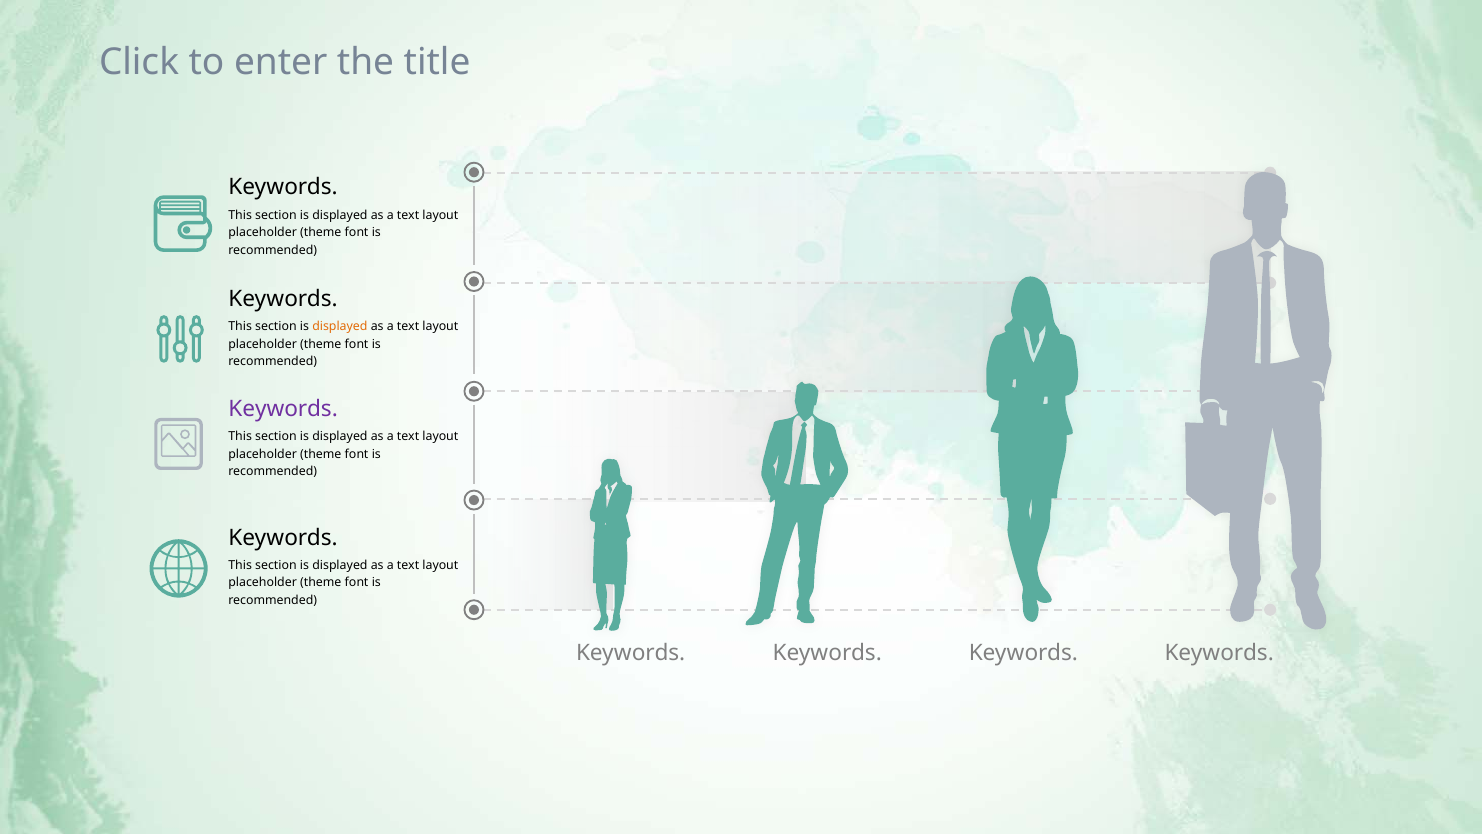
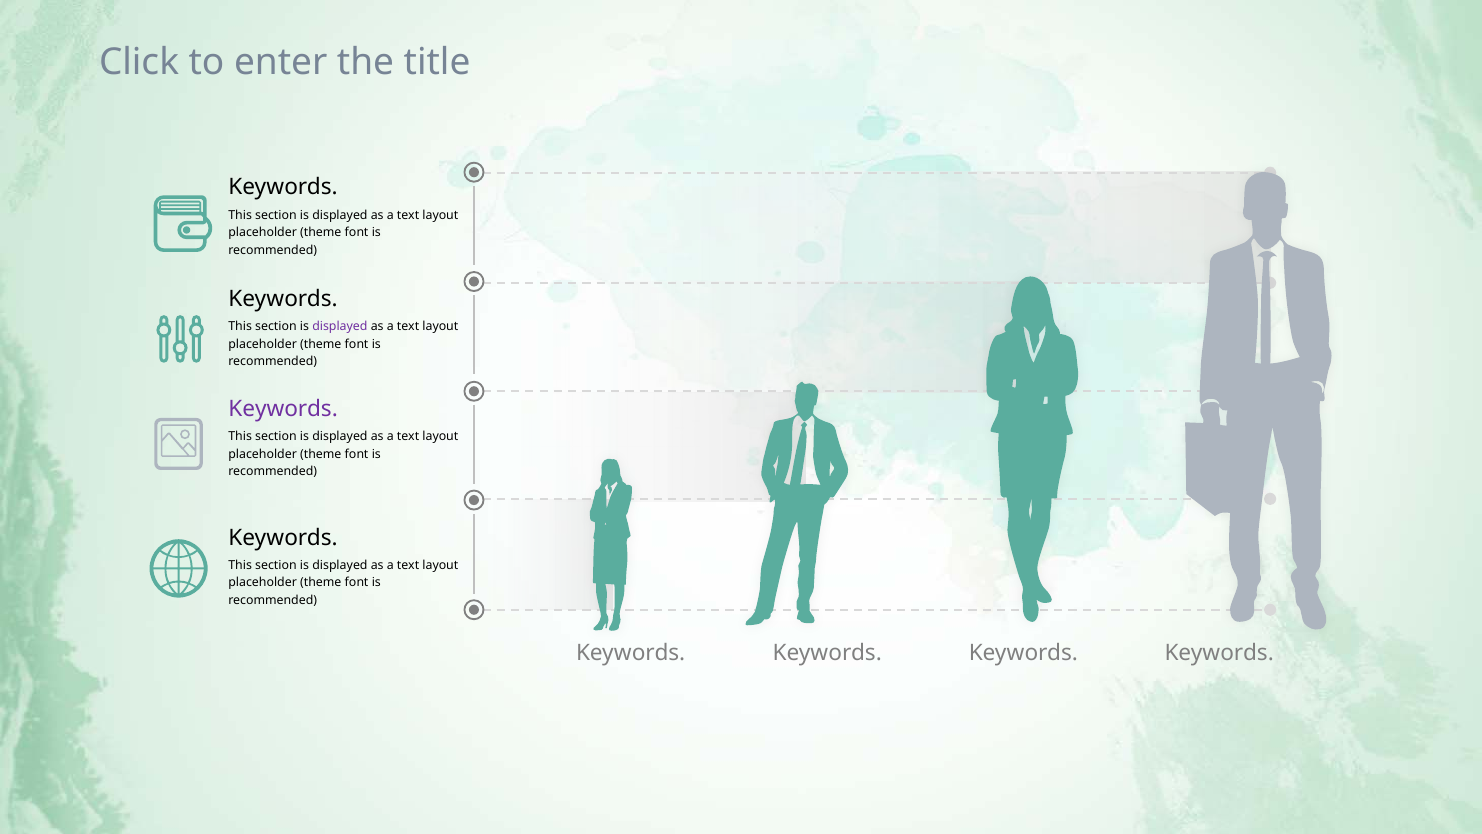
displayed colour: orange -> purple (340, 326)
